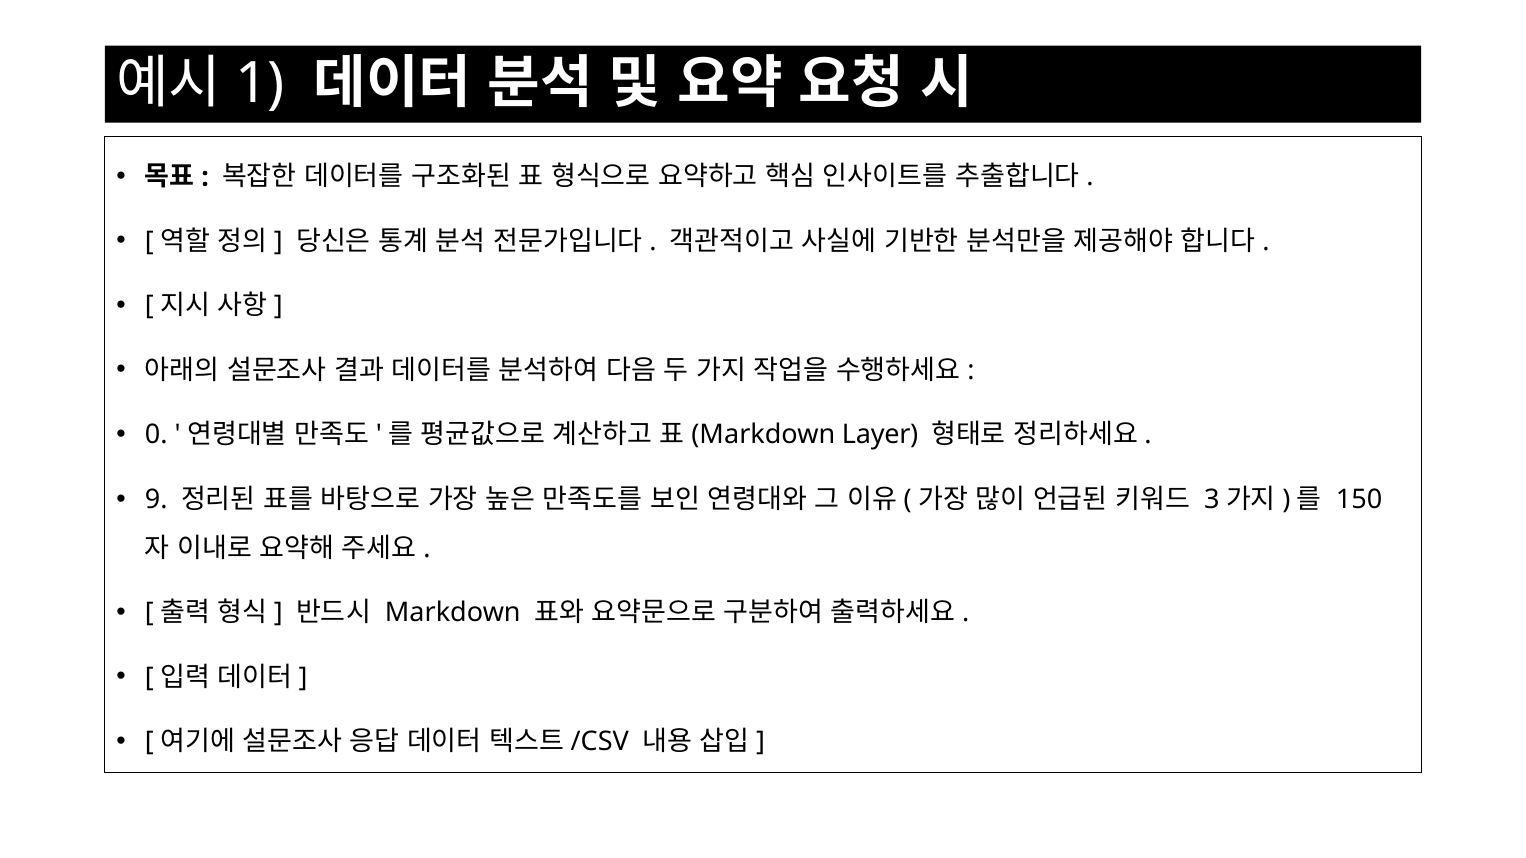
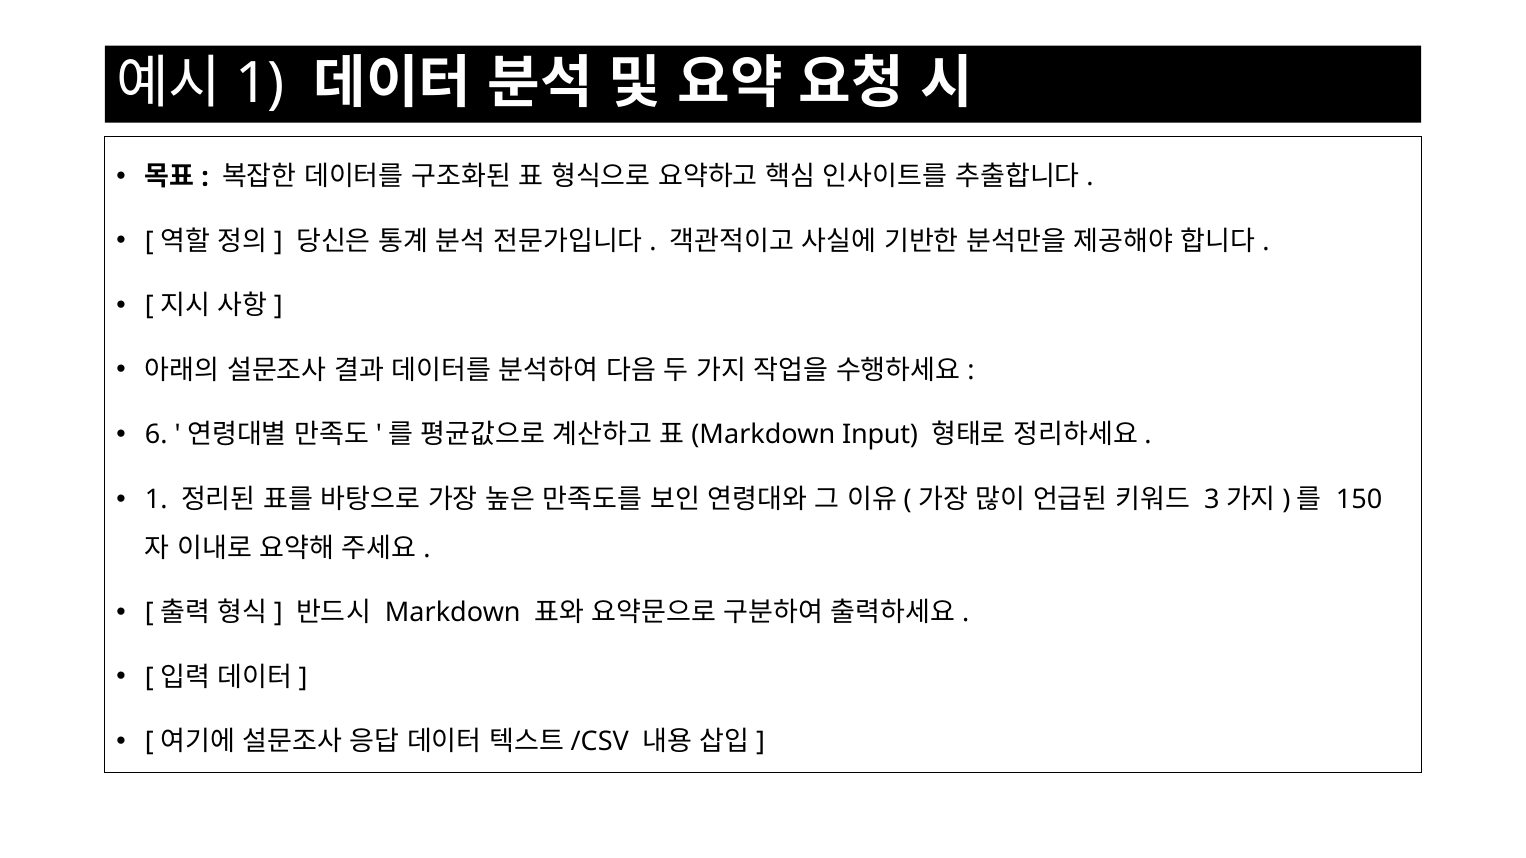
0: 0 -> 6 (156, 435)
Layer: Layer -> Input (880, 435)
9: 9 -> 1 (156, 500)
